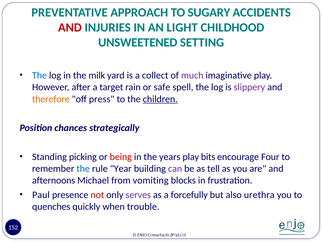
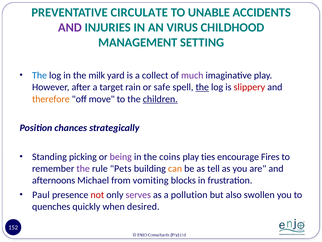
APPROACH: APPROACH -> CIRCULATE (139, 12)
SUGARY: SUGARY -> UNABLE (209, 12)
AND colour: red -> purple (70, 27)
LIGHT: LIGHT -> VIRUS (182, 27)
UNSWEETENED: UNSWEETENED -> MANAGEMENT (138, 43)
the underline: none -> present (202, 87)
slippery colour: purple -> red (249, 87)
press: press -> move (102, 99)
being colour: red -> purple (121, 156)
years: years -> coins (170, 156)
bits: bits -> ties (208, 156)
Four: Four -> Fires (270, 156)
the colour: blue -> purple (83, 168)
Year: Year -> Pets (121, 168)
can colour: purple -> orange (175, 168)
forcefully: forcefully -> pollution (189, 194)
urethra: urethra -> swollen (259, 194)
trouble: trouble -> desired (143, 206)
